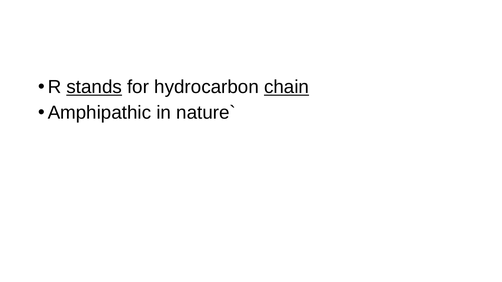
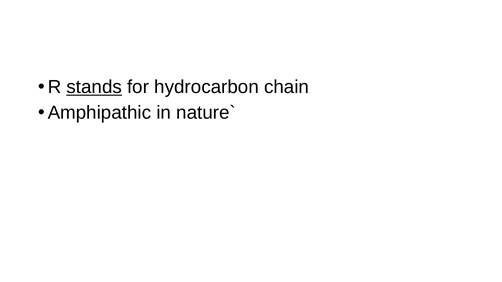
chain underline: present -> none (287, 87)
